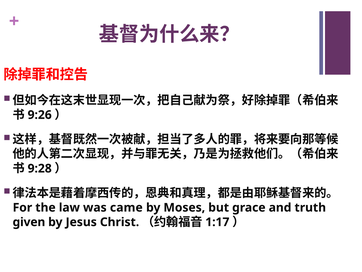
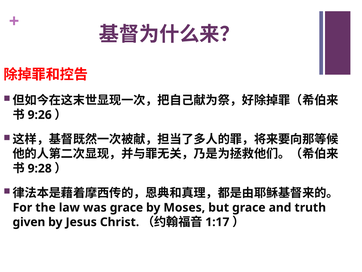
was came: came -> grace (126, 207)
